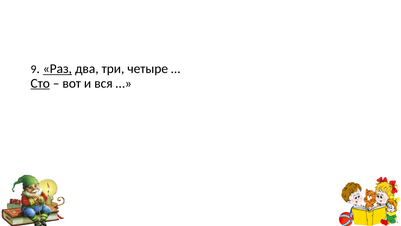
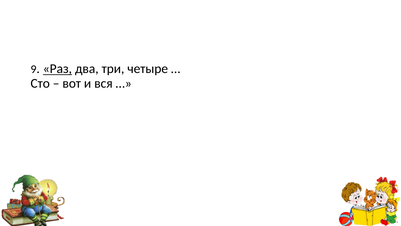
Сто underline: present -> none (40, 83)
